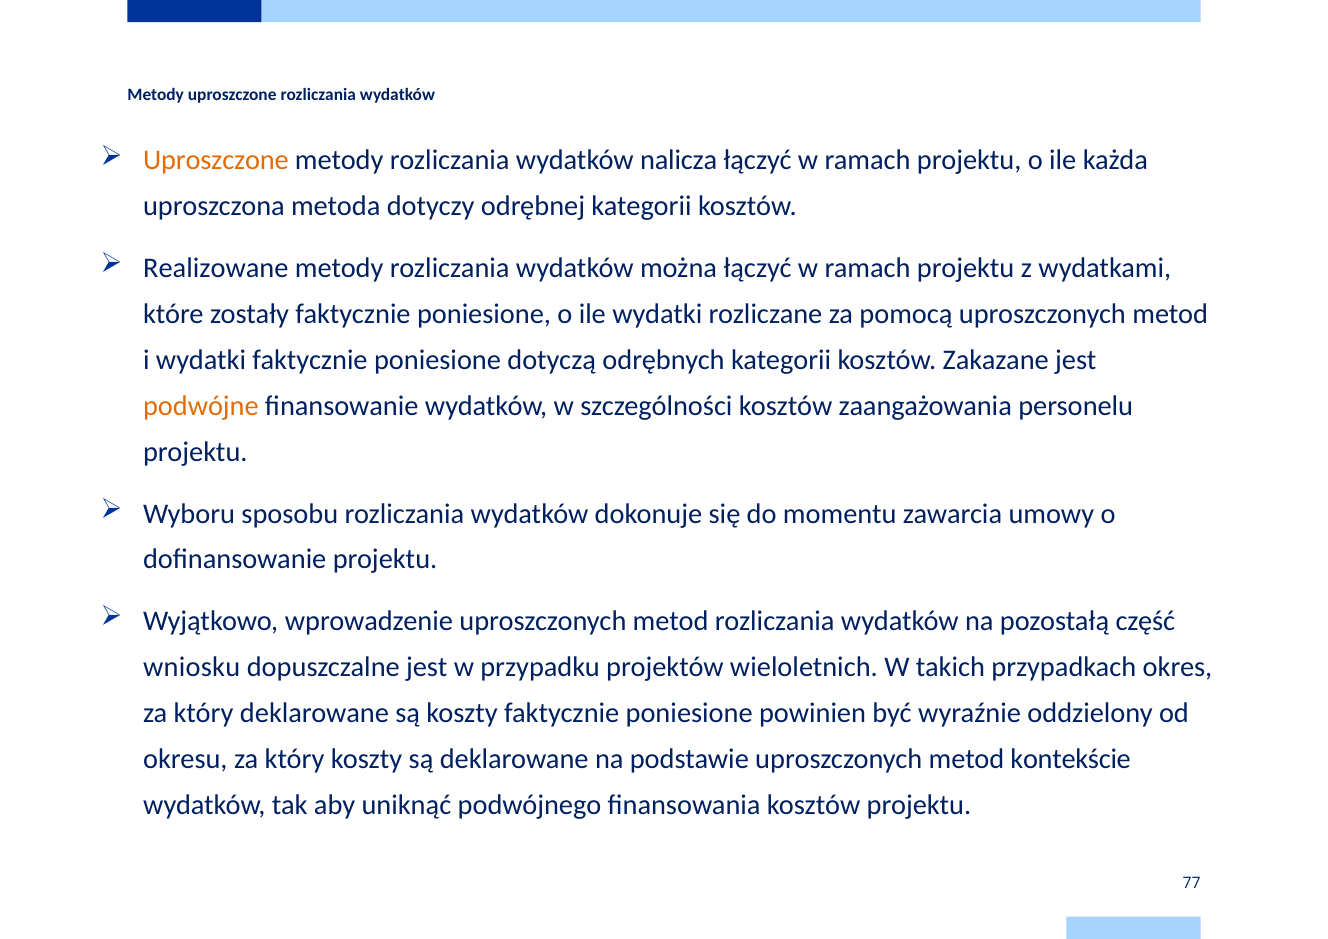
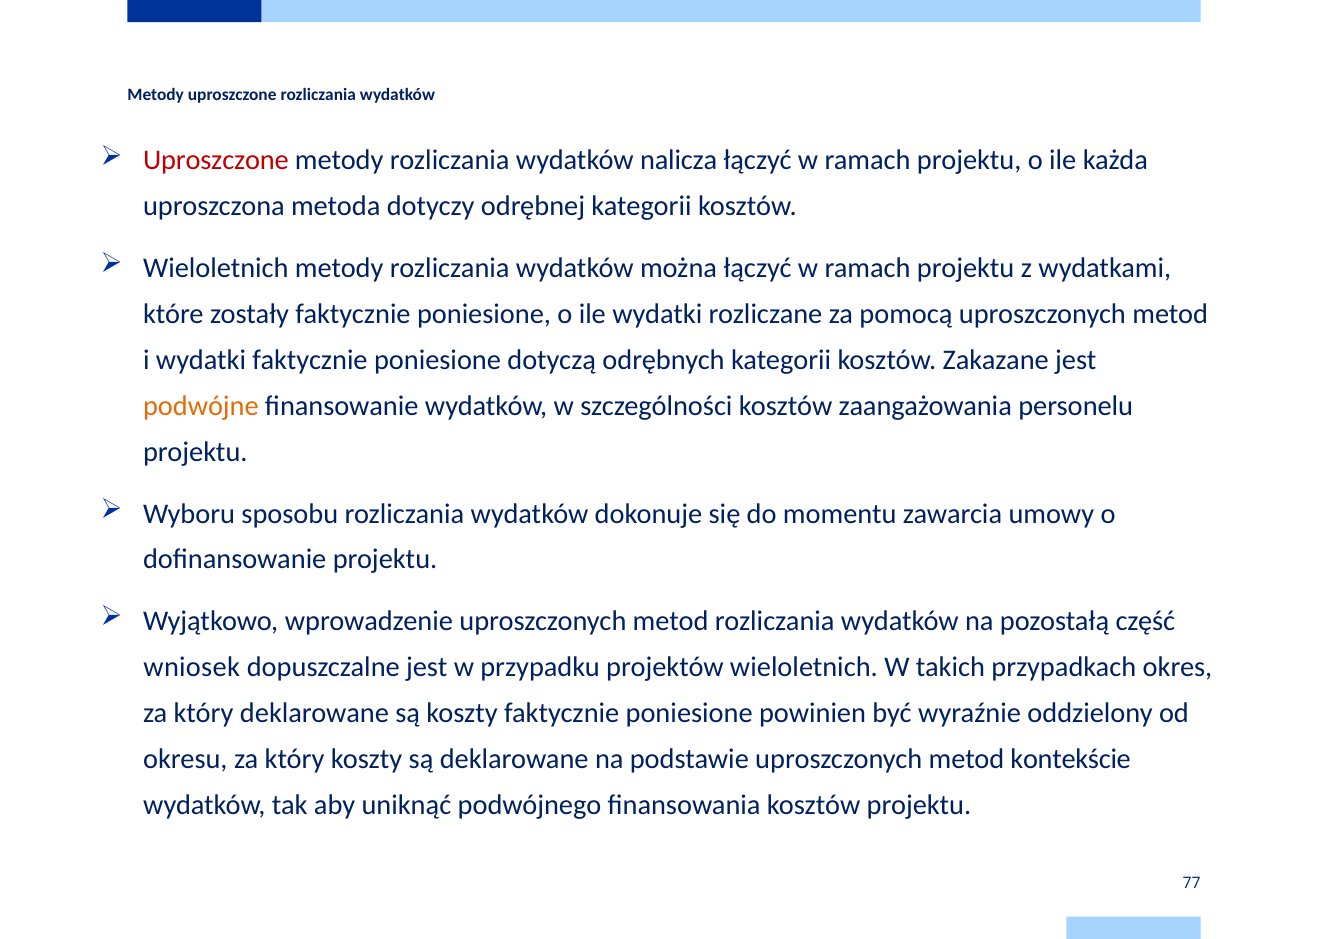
Uproszczone colour: orange -> red (216, 161)
Realizowane: Realizowane -> Wieloletnich (216, 268)
wniosku: wniosku -> wniosek (192, 667)
